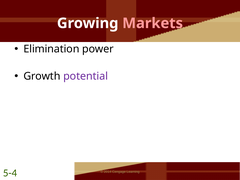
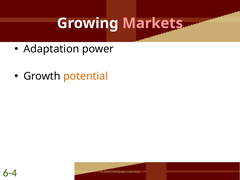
Elimination: Elimination -> Adaptation (51, 49)
potential colour: purple -> orange (86, 76)
5-4: 5-4 -> 6-4 (10, 173)
